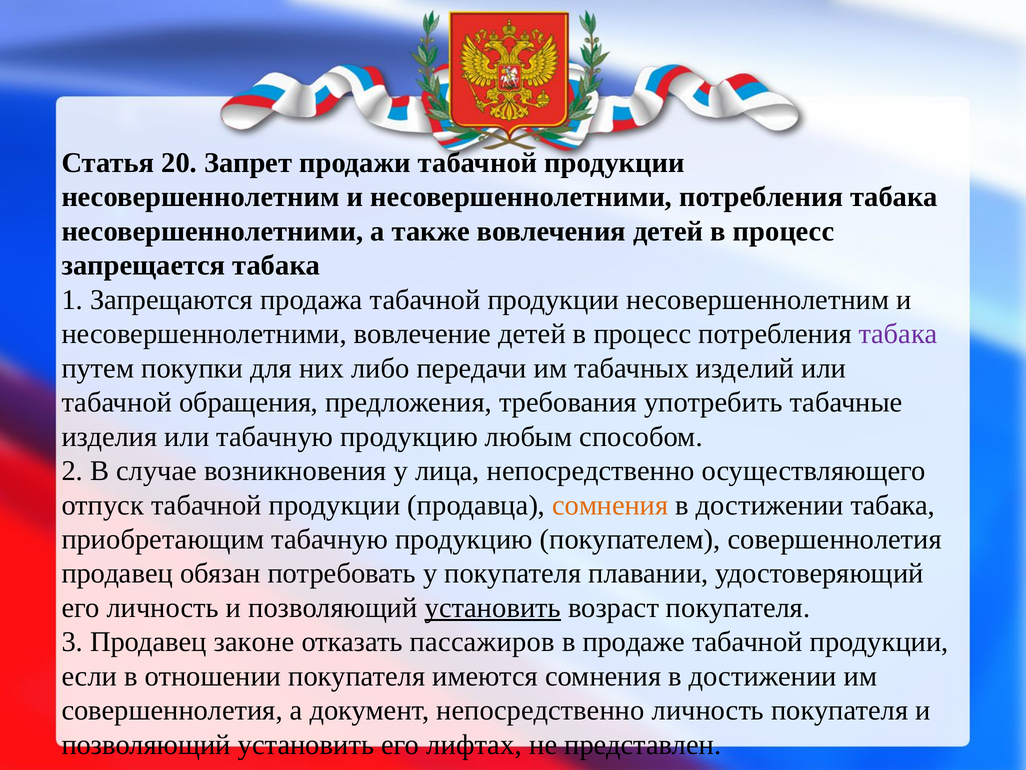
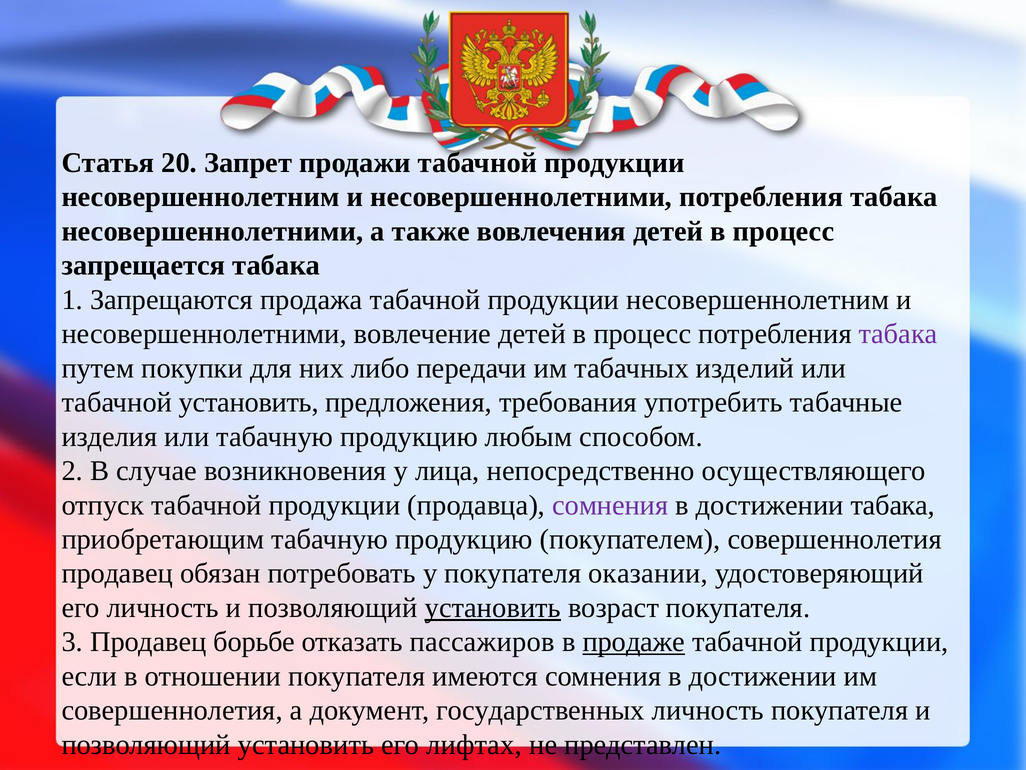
табачной обращения: обращения -> установить (249, 402)
сомнения colour: orange -> purple (610, 505)
плавании: плавании -> оказании (648, 573)
законе: законе -> борьбе (254, 642)
продаже underline: none -> present (634, 642)
документ непосредственно: непосредственно -> государственных (541, 710)
